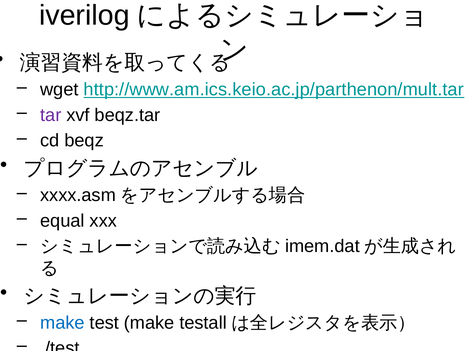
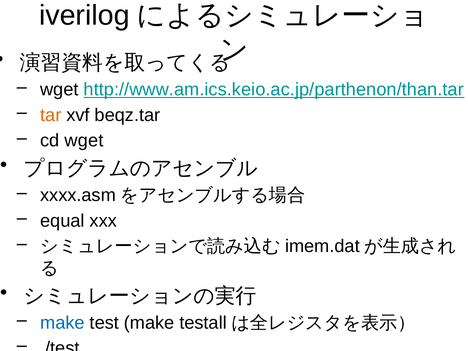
http://www.am.ics.keio.ac.jp/parthenon/mult.tar: http://www.am.ics.keio.ac.jp/parthenon/mult.tar -> http://www.am.ics.keio.ac.jp/parthenon/than.tar (274, 90)
tar colour: purple -> orange (51, 115)
cd beqz: beqz -> wget (84, 141)
